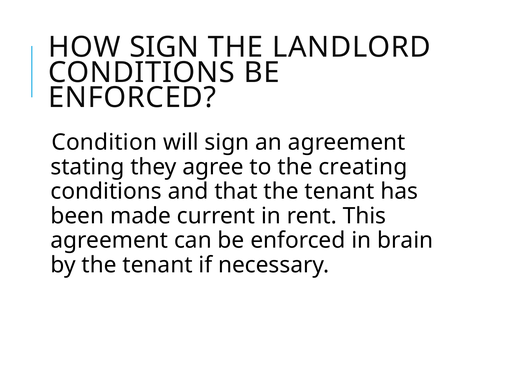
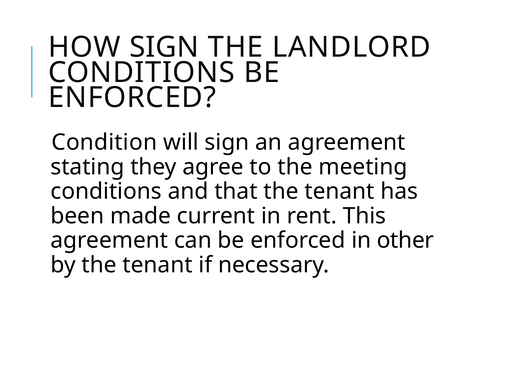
creating: creating -> meeting (363, 167)
brain: brain -> other (405, 241)
